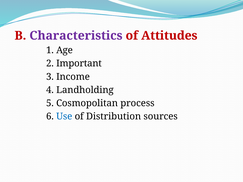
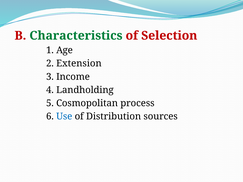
Characteristics colour: purple -> green (76, 36)
Attitudes: Attitudes -> Selection (169, 36)
Important: Important -> Extension (79, 64)
